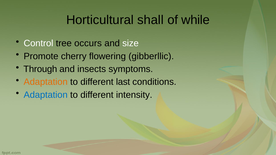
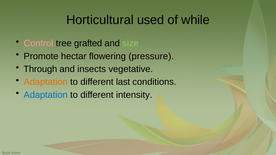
shall: shall -> used (151, 20)
Control colour: white -> pink (38, 43)
occurs: occurs -> grafted (88, 43)
size colour: white -> light green (131, 43)
cherry: cherry -> hectar (74, 56)
gibberllic: gibberllic -> pressure (151, 56)
symptoms: symptoms -> vegetative (131, 69)
